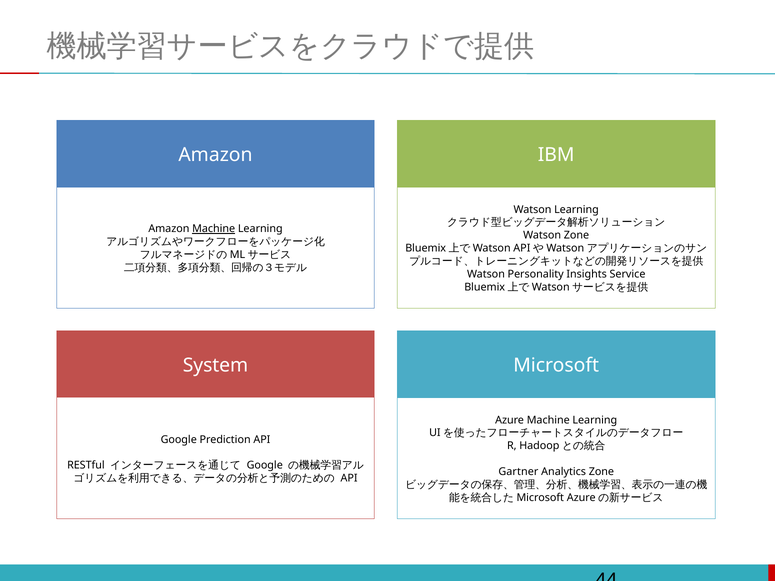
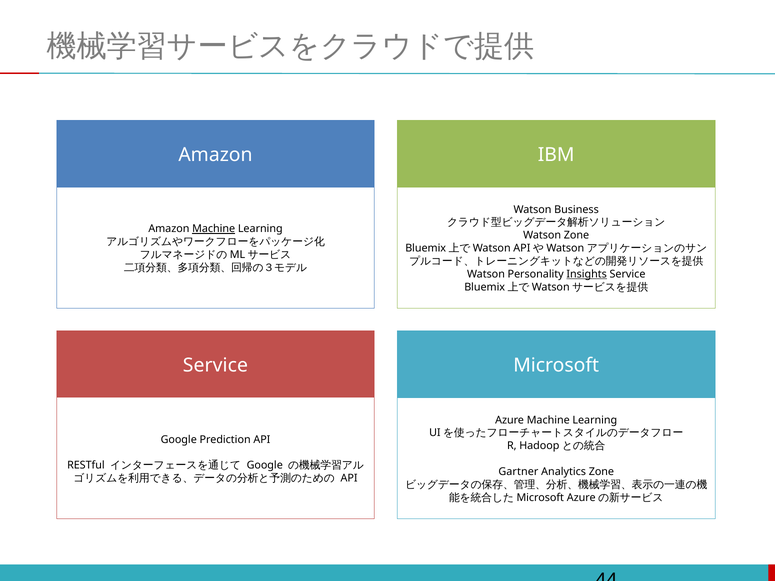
Watson Learning: Learning -> Business (576, 210)
Insights underline: none -> present (587, 274)
System: System -> Service (215, 366)
